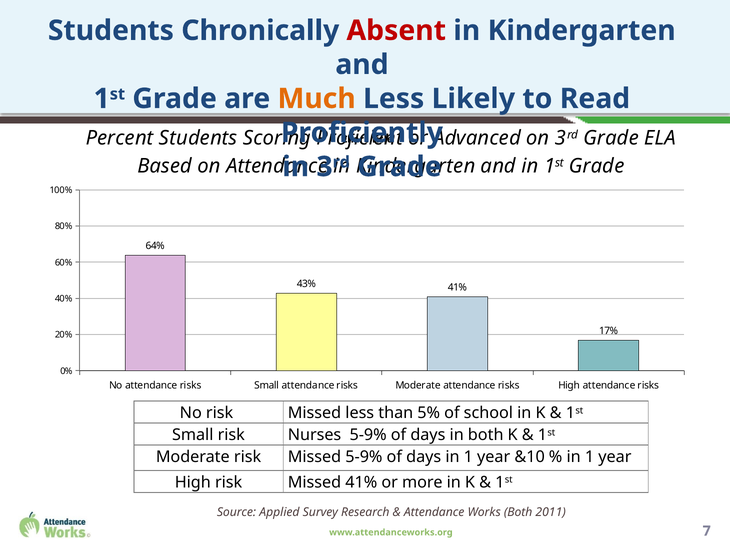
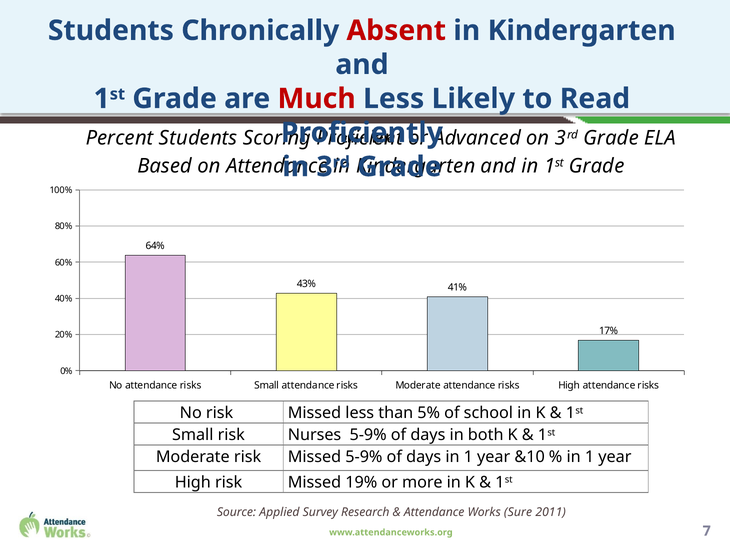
Much colour: orange -> red (317, 99)
Missed 41%: 41% -> 19% (361, 483)
Works Both: Both -> Sure (518, 513)
